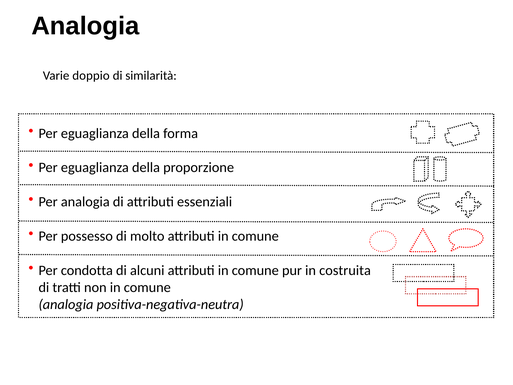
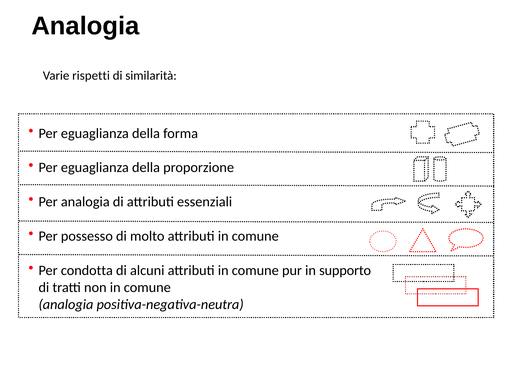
doppio: doppio -> rispetti (91, 76)
costruita: costruita -> supporto (345, 270)
